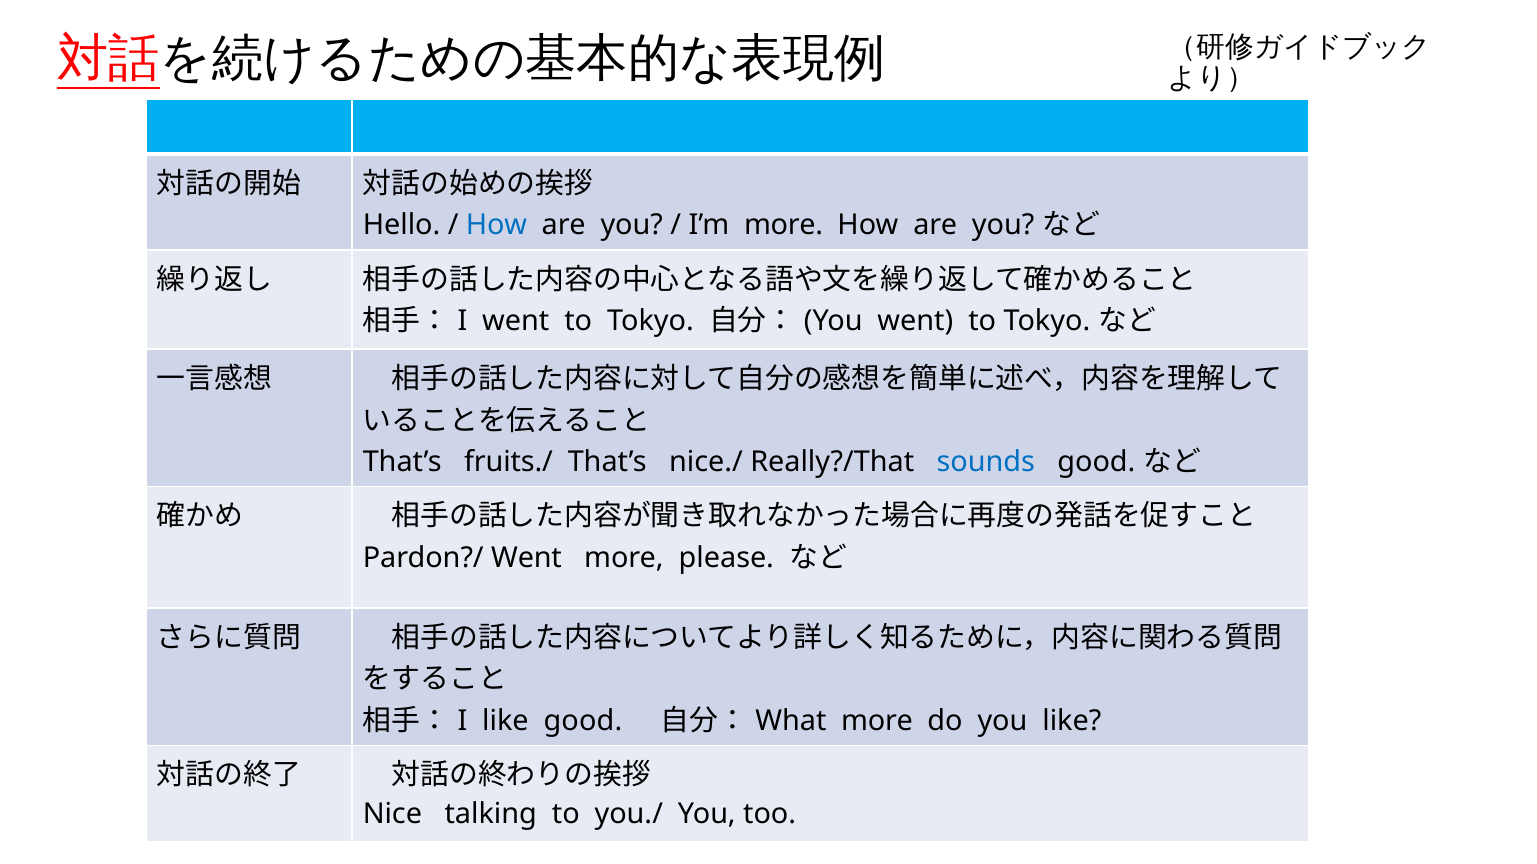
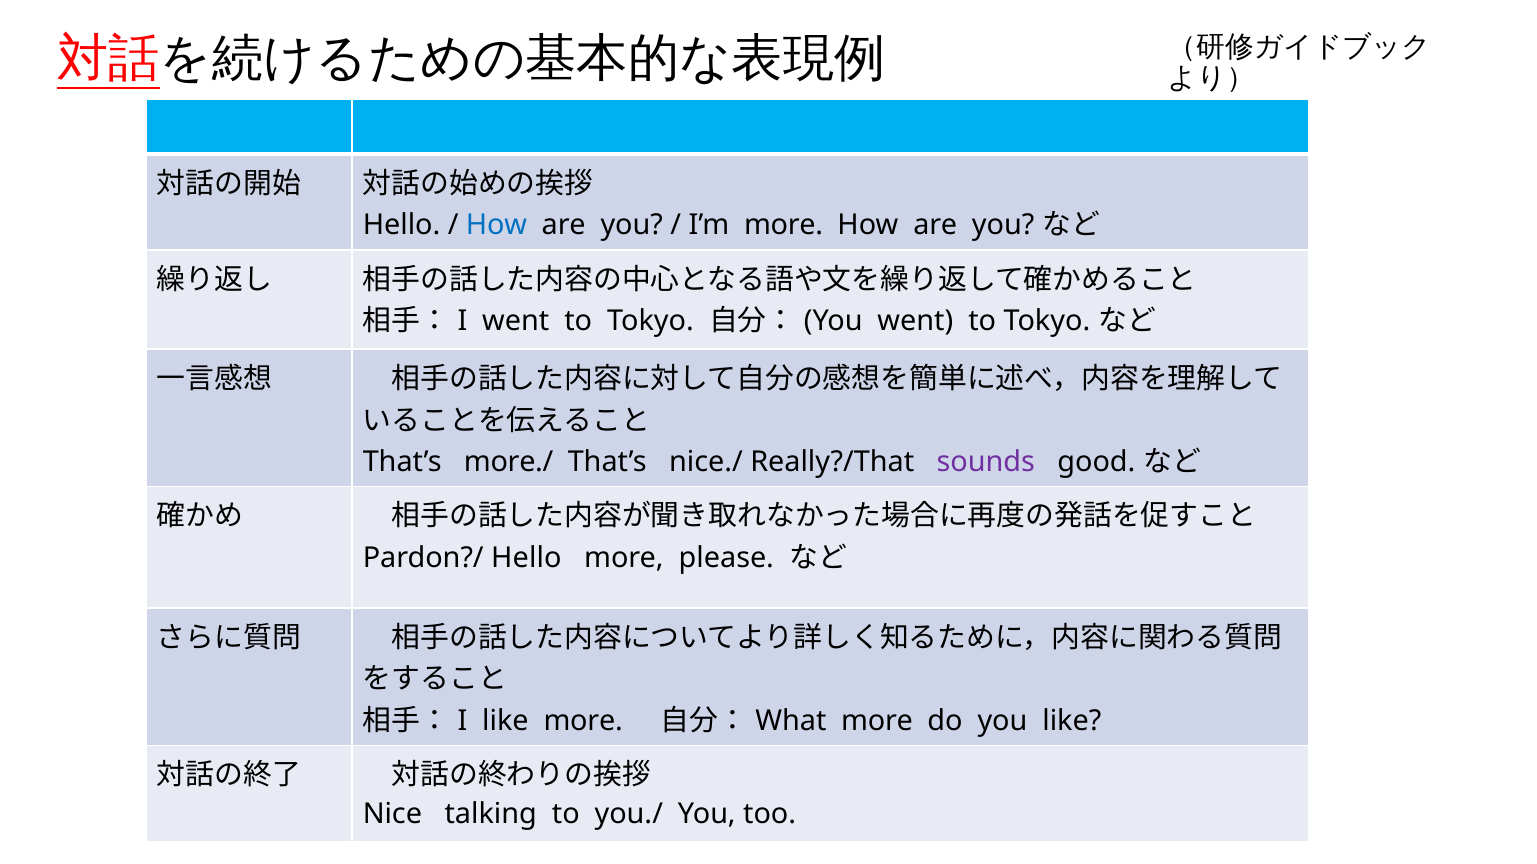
fruits./: fruits./ -> more./ (509, 462)
sounds colour: blue -> purple (986, 462)
Pardon?/ Went: Went -> Hello (526, 558)
like good: good -> more (583, 722)
